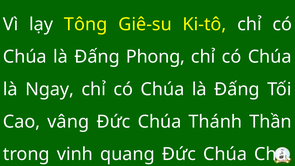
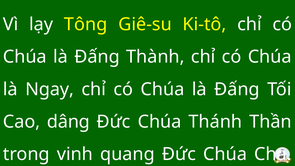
Phong: Phong -> Thành (155, 57)
vâng: vâng -> dâng (68, 122)
